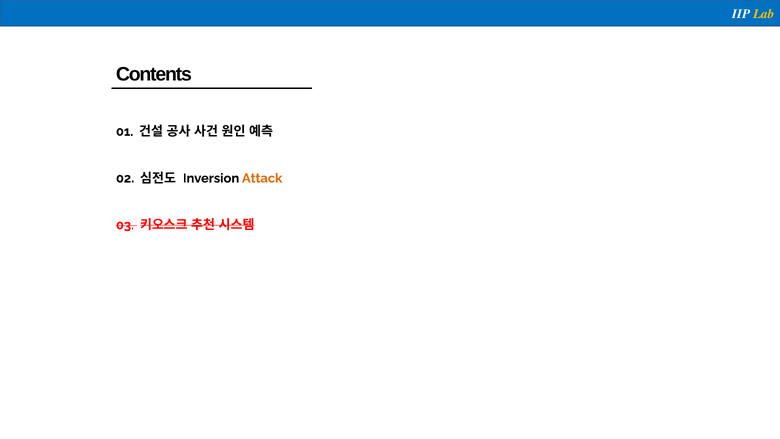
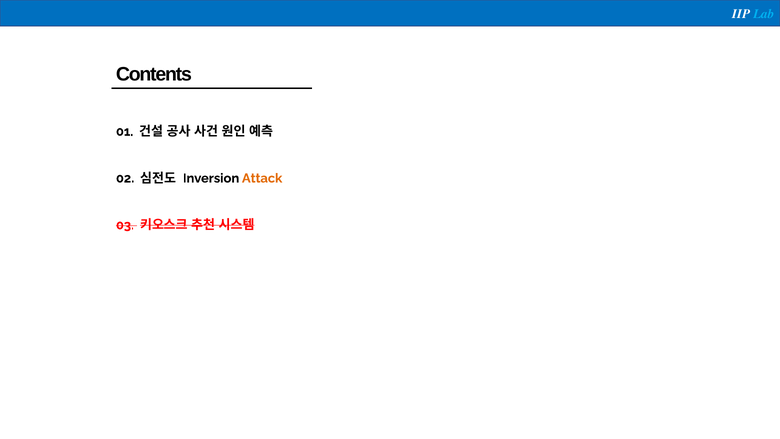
Lab colour: yellow -> light blue (764, 14)
